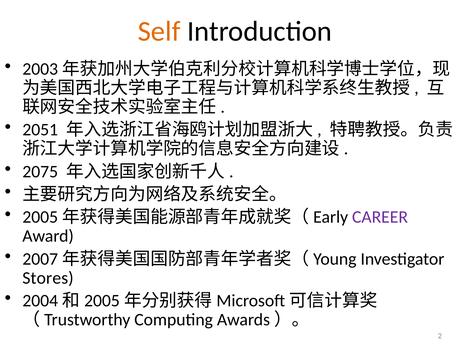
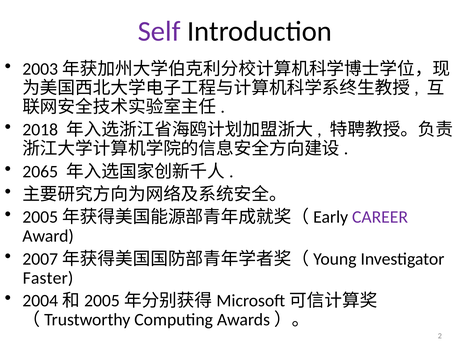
Self colour: orange -> purple (159, 31)
2051: 2051 -> 2018 (40, 130)
2075: 2075 -> 2065 (40, 172)
Stores: Stores -> Faster (48, 278)
